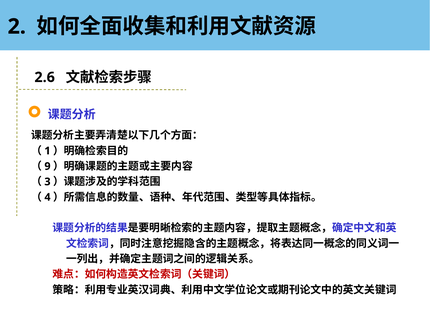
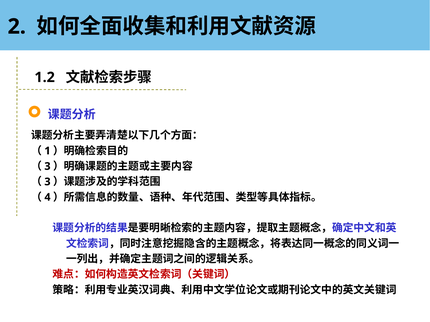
2.6: 2.6 -> 1.2 (45, 77)
9: 9 -> 3 (47, 167)
